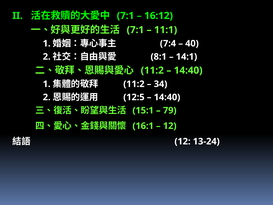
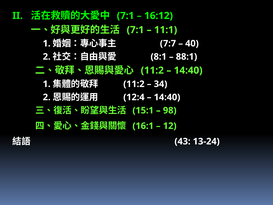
7:4: 7:4 -> 7:7 (168, 43)
14:1: 14:1 -> 88:1 (187, 57)
12:5: 12:5 -> 12:4 (134, 97)
79: 79 -> 98 (170, 110)
12: 12 -> 43 (182, 141)
